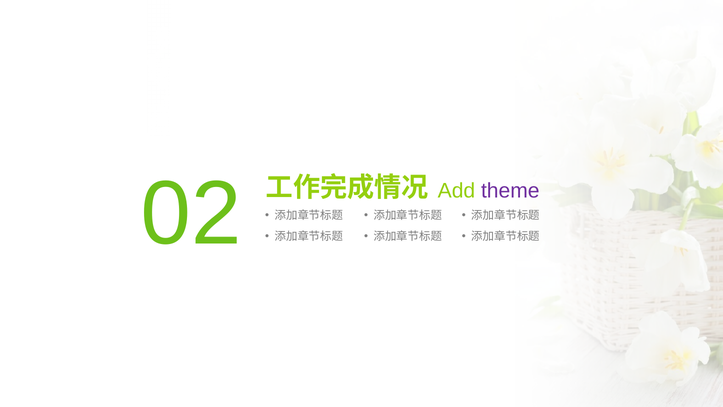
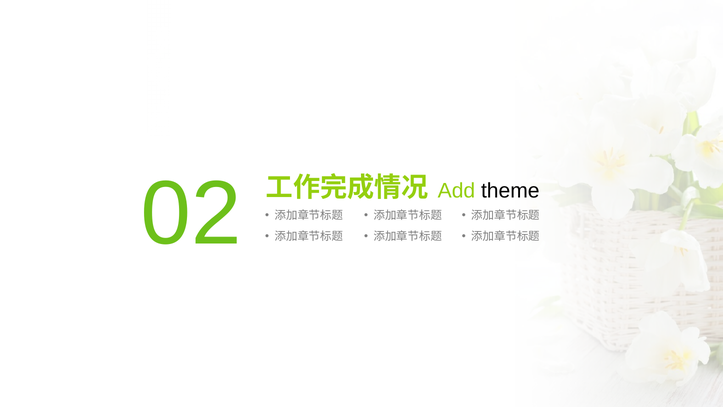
theme colour: purple -> black (510, 191)
